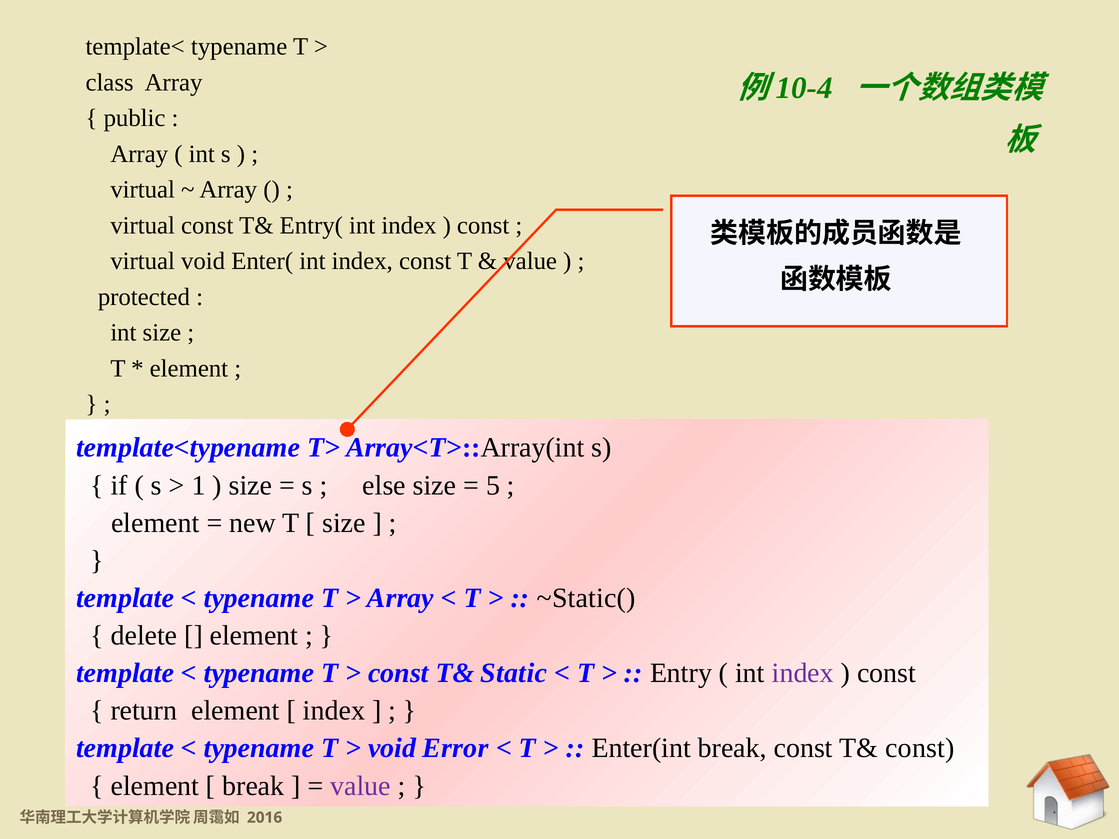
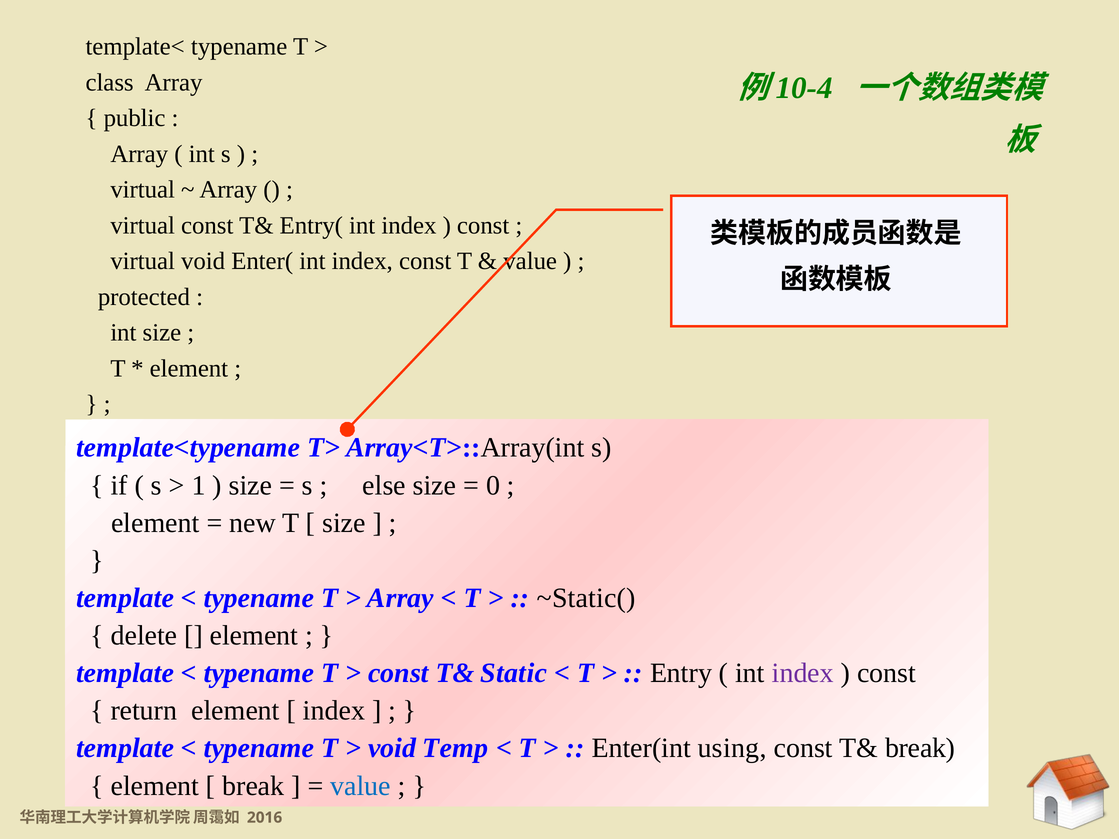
5: 5 -> 0 (493, 485)
Error: Error -> Temp (455, 748)
Enter(int break: break -> using (732, 748)
T& const: const -> break (920, 748)
value colour: purple -> blue (361, 786)
